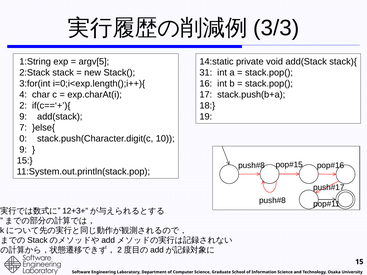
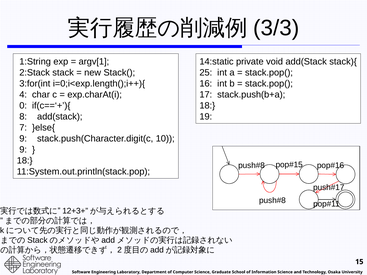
argv[5: argv[5 -> argv[1 (94, 62)
31: 31 -> 25 (206, 73)
2: 2 -> 0 (23, 106)
9: 9 -> 8 (23, 117)
0: 0 -> 9 (23, 139)
15: 15 -> 18 (25, 161)
